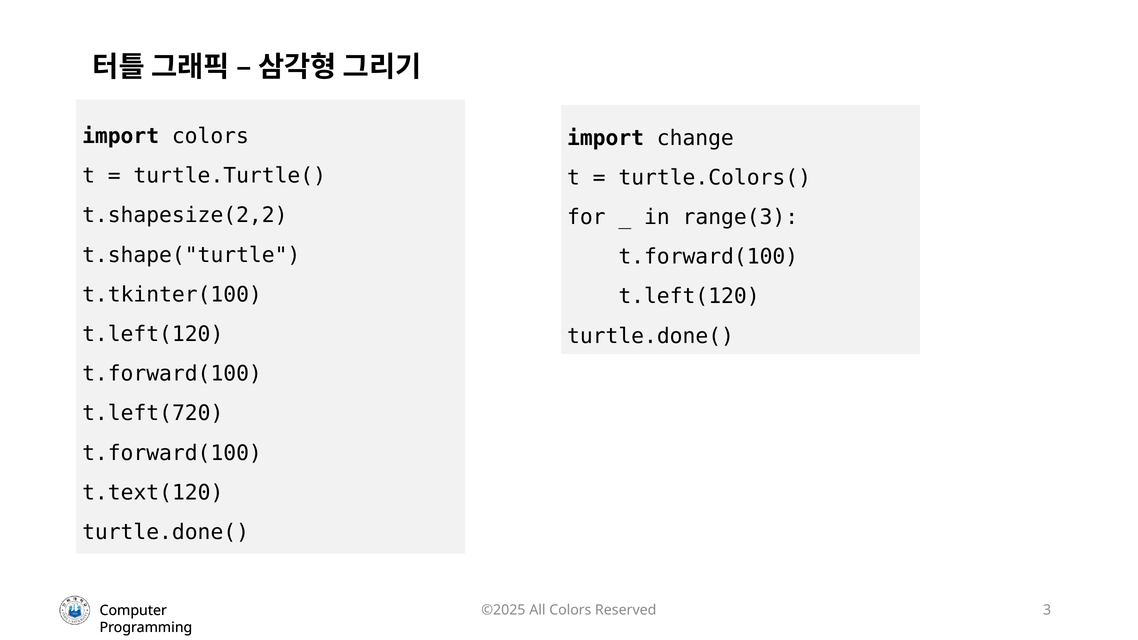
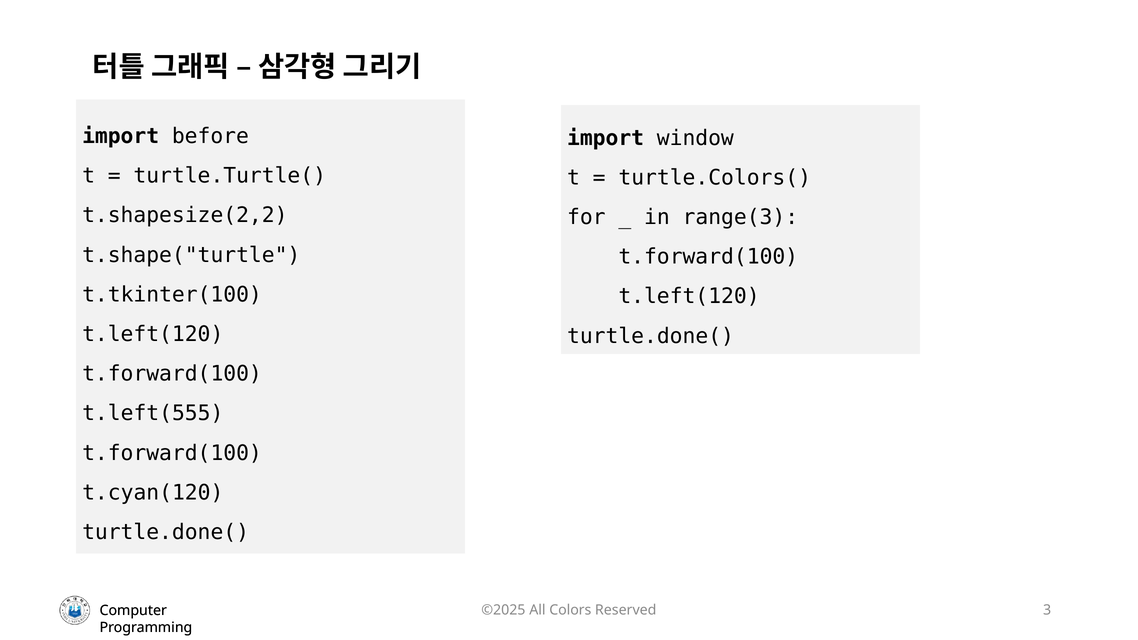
import colors: colors -> before (210, 136)
change: change -> window (695, 138)
t.left(720: t.left(720 -> t.left(555 (153, 414)
t.text(120: t.text(120 -> t.cyan(120 (153, 493)
